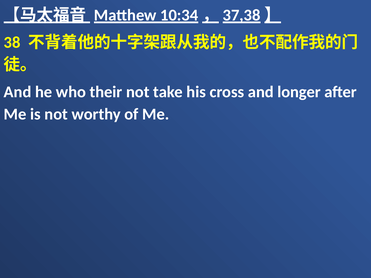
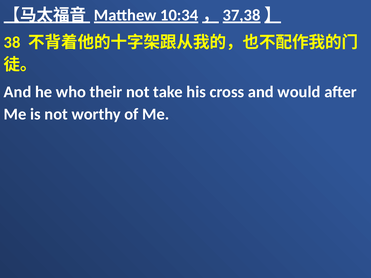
longer: longer -> would (299, 92)
